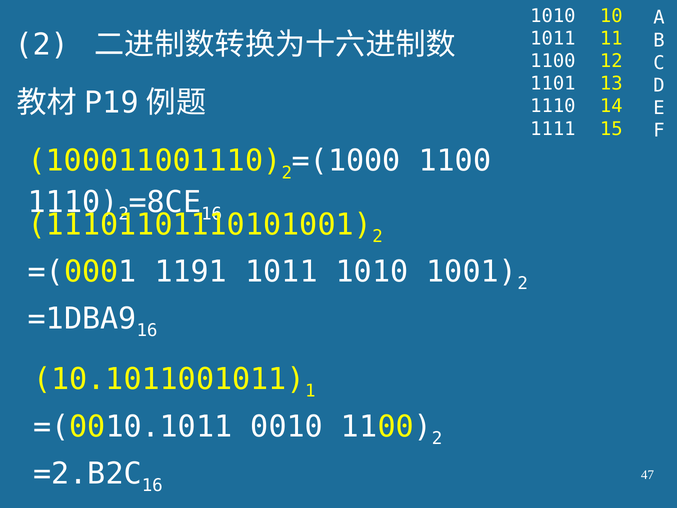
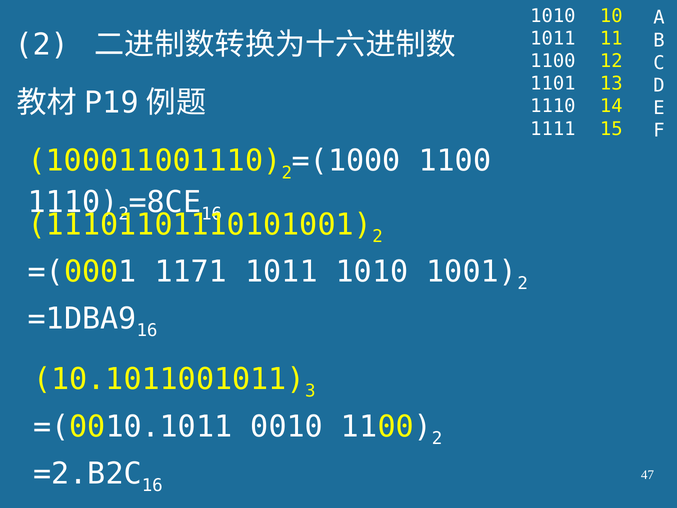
1191: 1191 -> 1171 (191, 272)
1: 1 -> 3 (310, 391)
